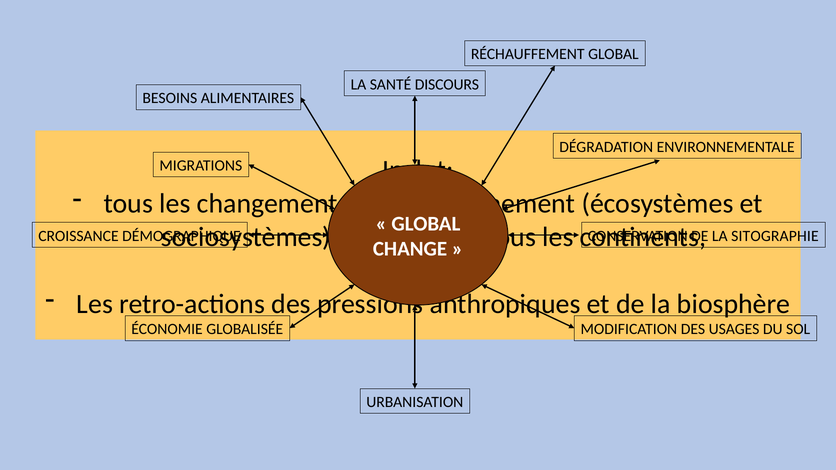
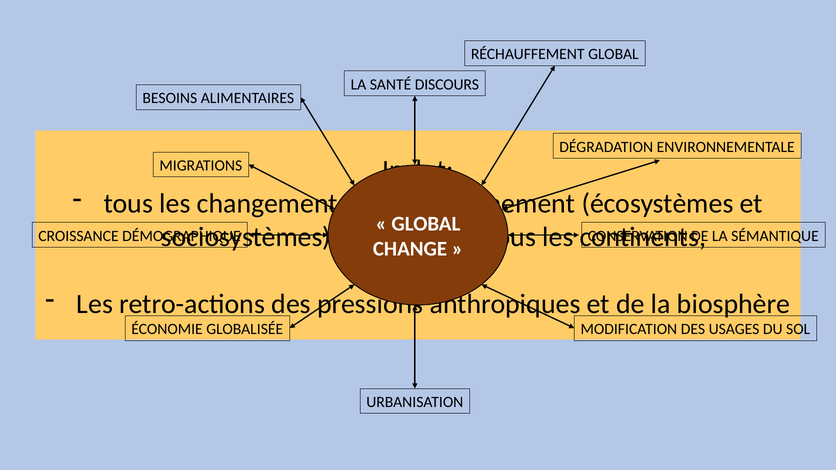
SITOGRAPHIE: SITOGRAPHIE -> SÉMANTIQUE (775, 236)
